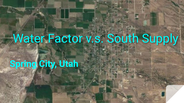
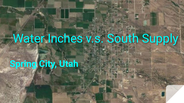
Factor: Factor -> Inches (65, 39)
